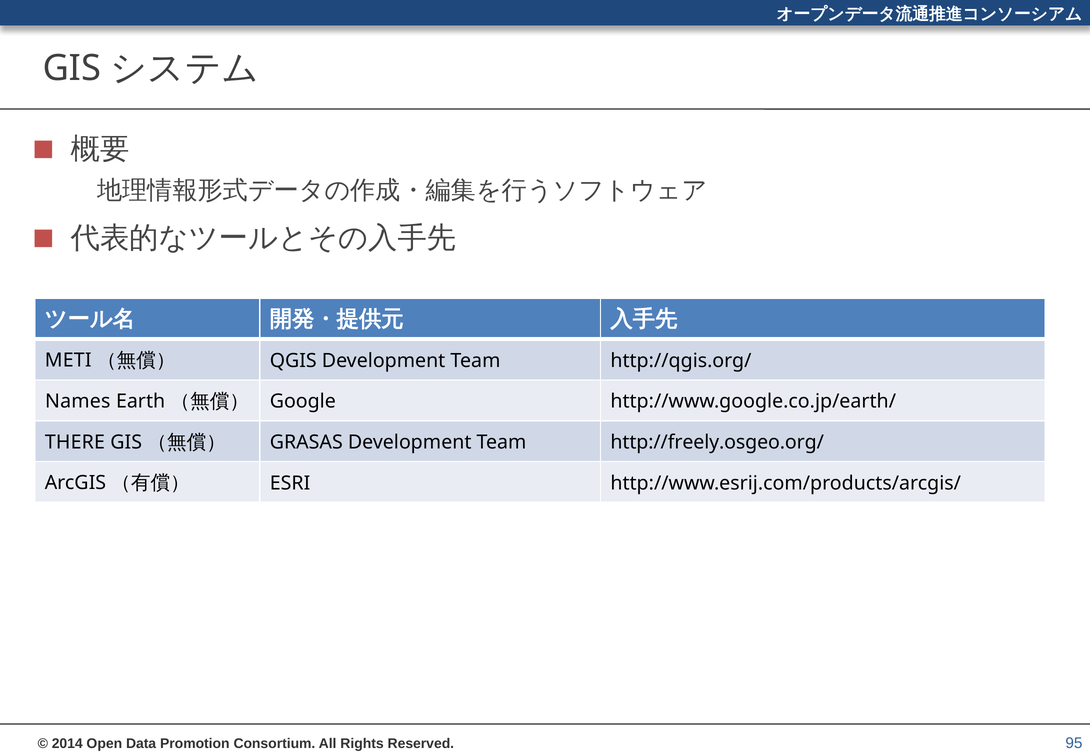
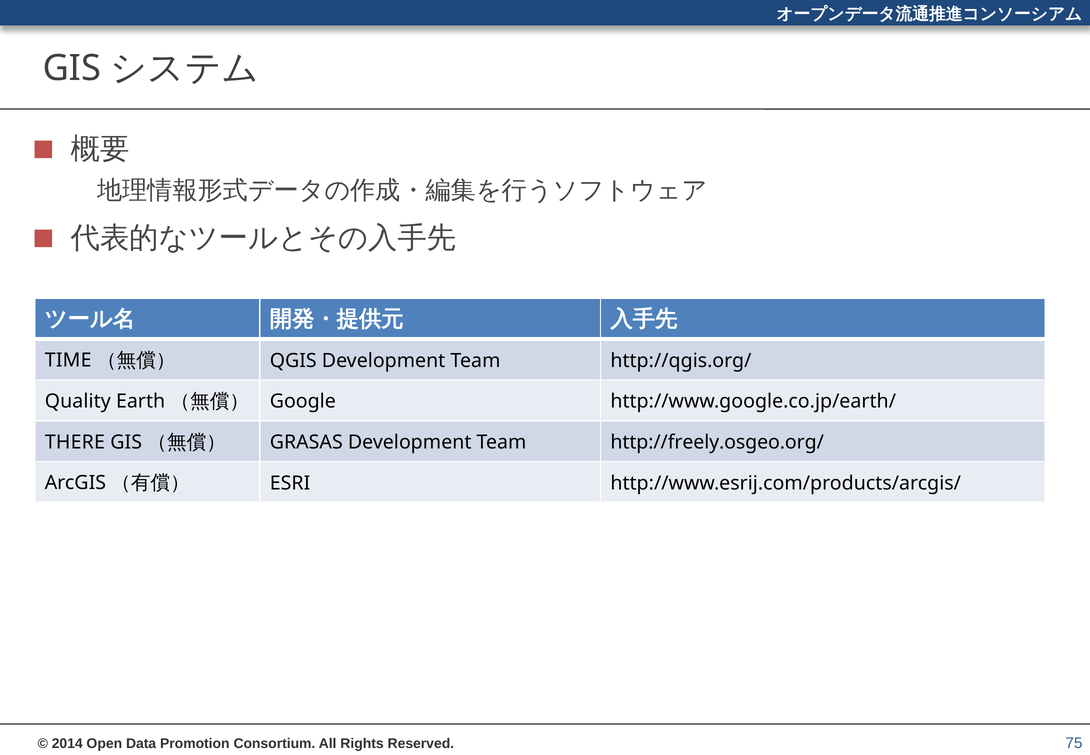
METI: METI -> TIME (68, 360)
Names: Names -> Quality (78, 401)
95: 95 -> 75 (1074, 743)
